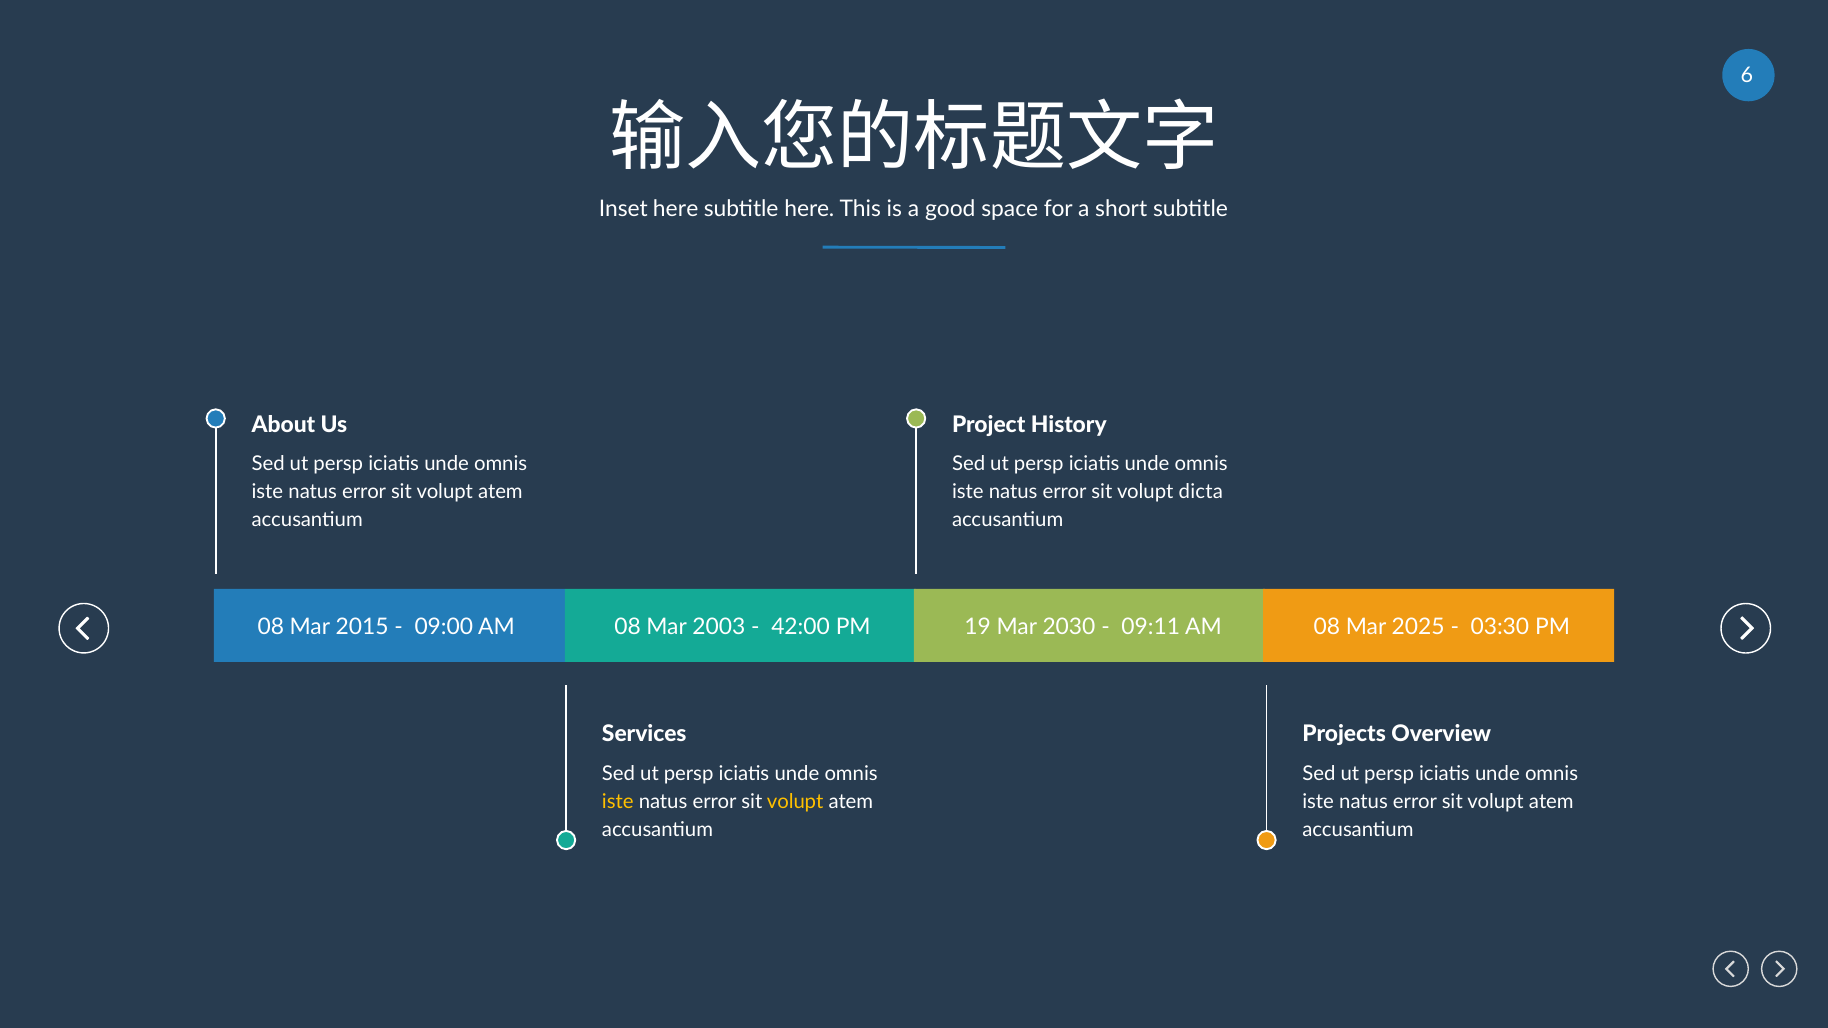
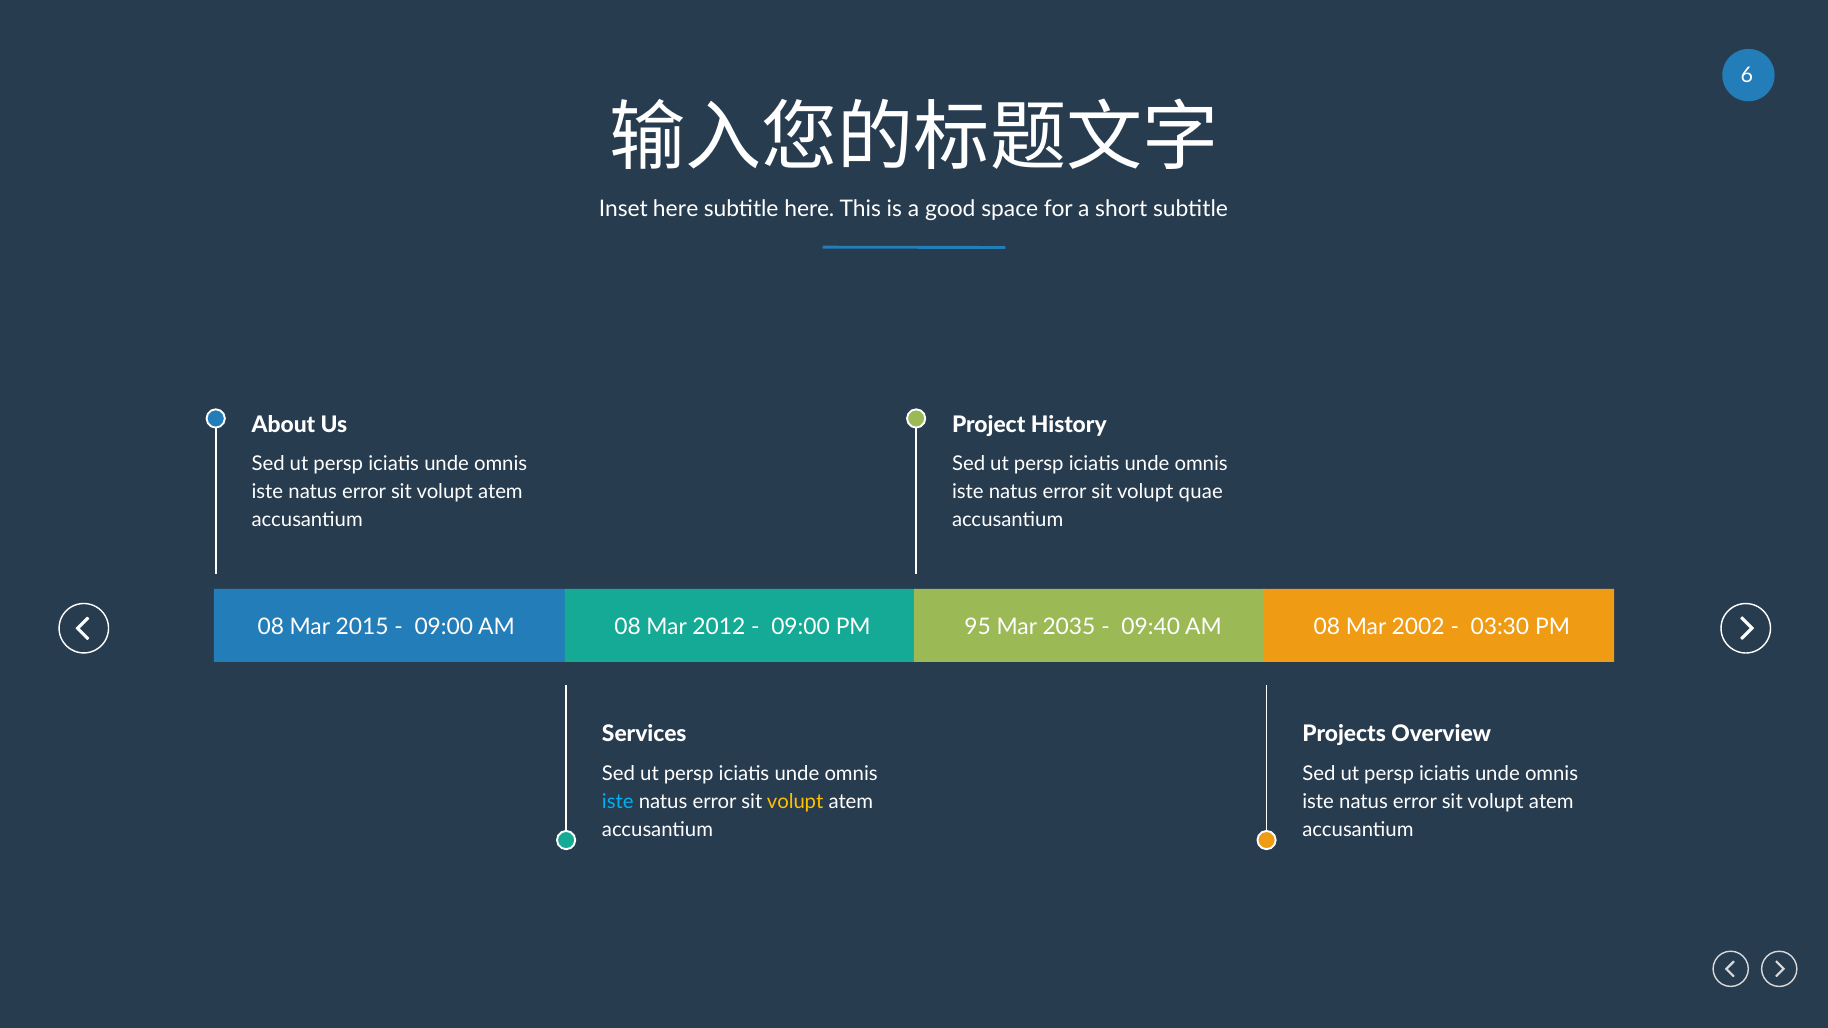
dicta: dicta -> quae (1201, 492)
2003: 2003 -> 2012 (719, 627)
42:00: 42:00 -> 09:00 (801, 627)
19: 19 -> 95 (978, 627)
2030: 2030 -> 2035 (1069, 627)
09:11: 09:11 -> 09:40 (1151, 627)
2025: 2025 -> 2002 (1418, 627)
iste colour: yellow -> light blue (618, 802)
